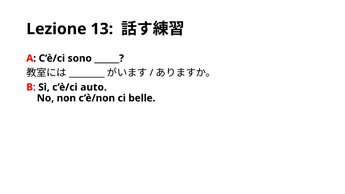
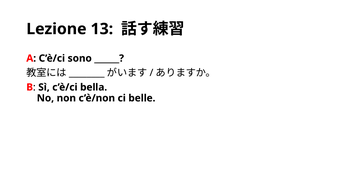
auto: auto -> bella (94, 87)
